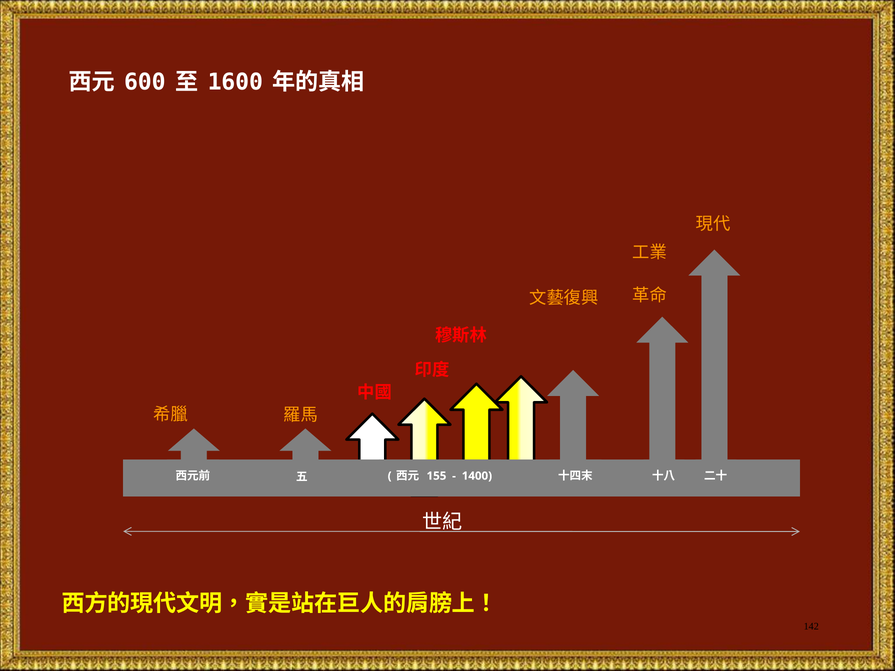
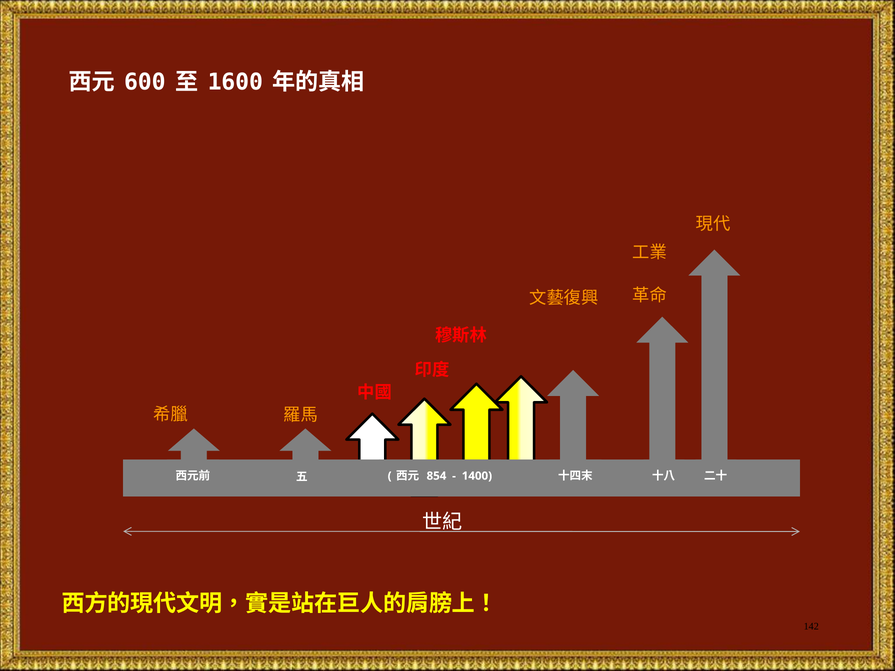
155: 155 -> 854 (436, 476)
